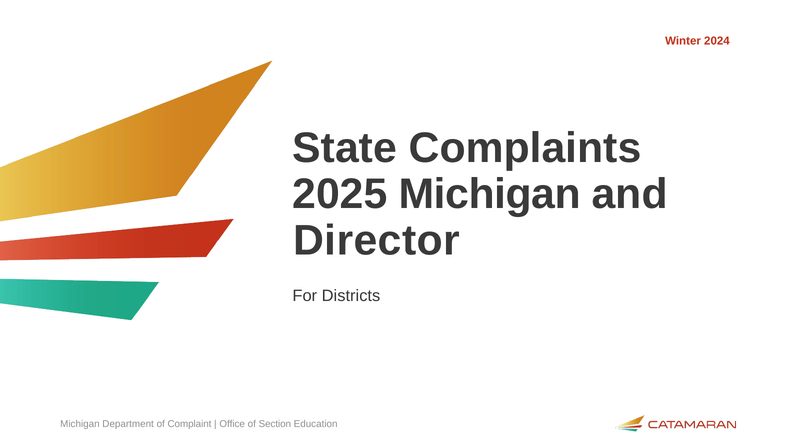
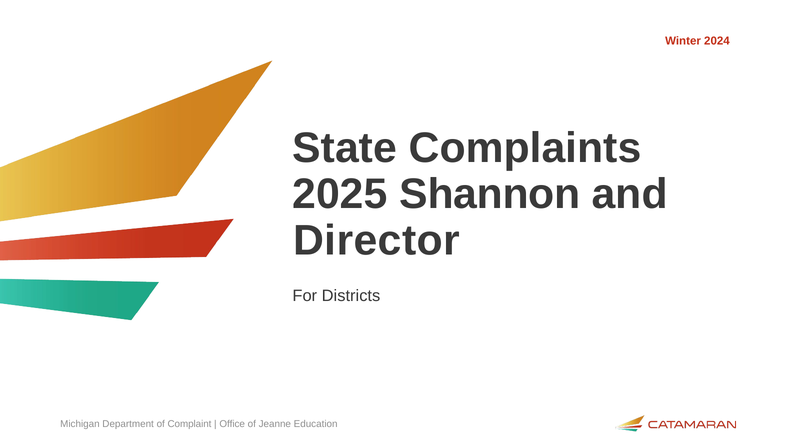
2025 Michigan: Michigan -> Shannon (490, 194)
Section: Section -> Jeanne (275, 424)
